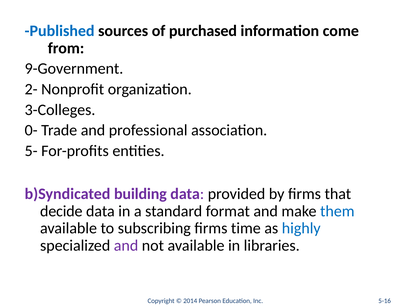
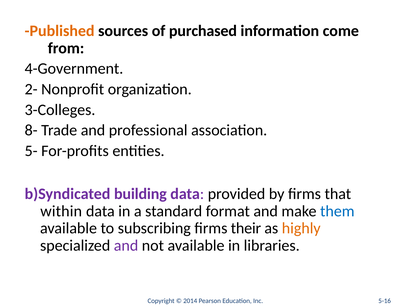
Published colour: blue -> orange (60, 31)
9-Government: 9-Government -> 4-Government (74, 69)
0-: 0- -> 8- (31, 130)
decide: decide -> within (61, 211)
time: time -> their (246, 229)
highly colour: blue -> orange (301, 229)
